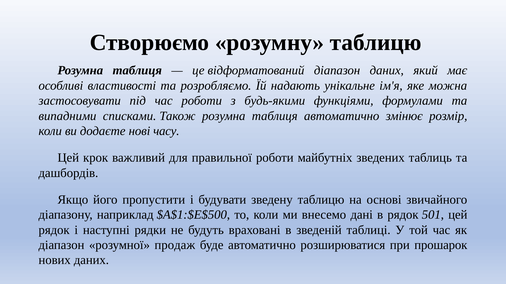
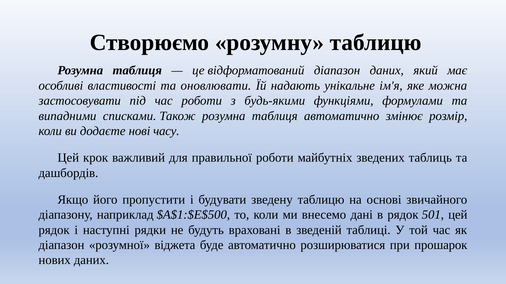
розробляємо: розробляємо -> оновлювати (216, 86)
продаж: продаж -> віджета (175, 246)
